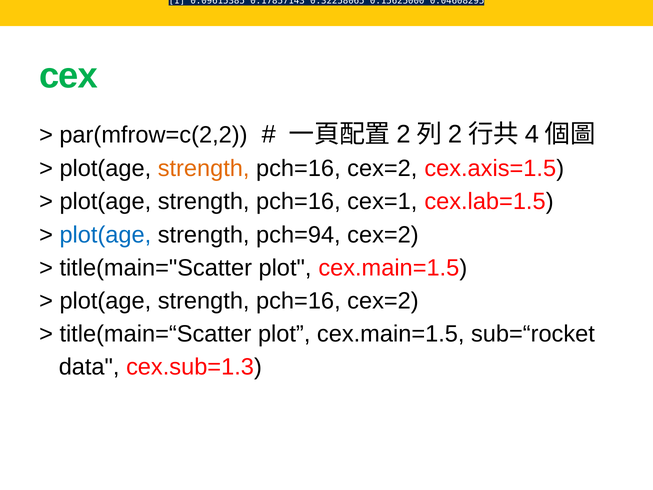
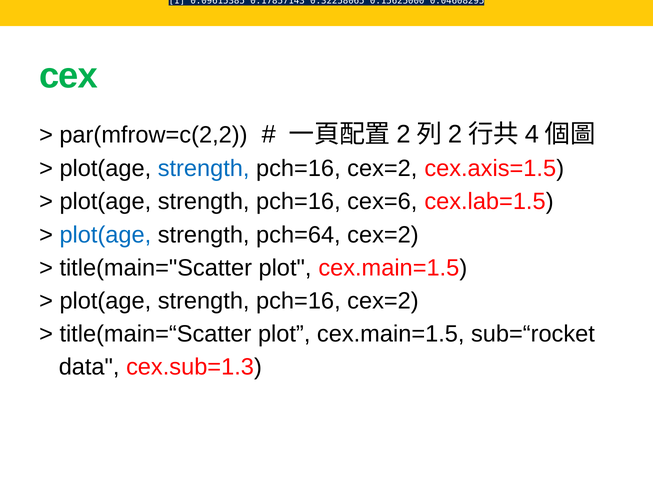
strength colour: orange -> blue (204, 169)
cex=1: cex=1 -> cex=6 (382, 202)
pch=94: pch=94 -> pch=64 (298, 235)
